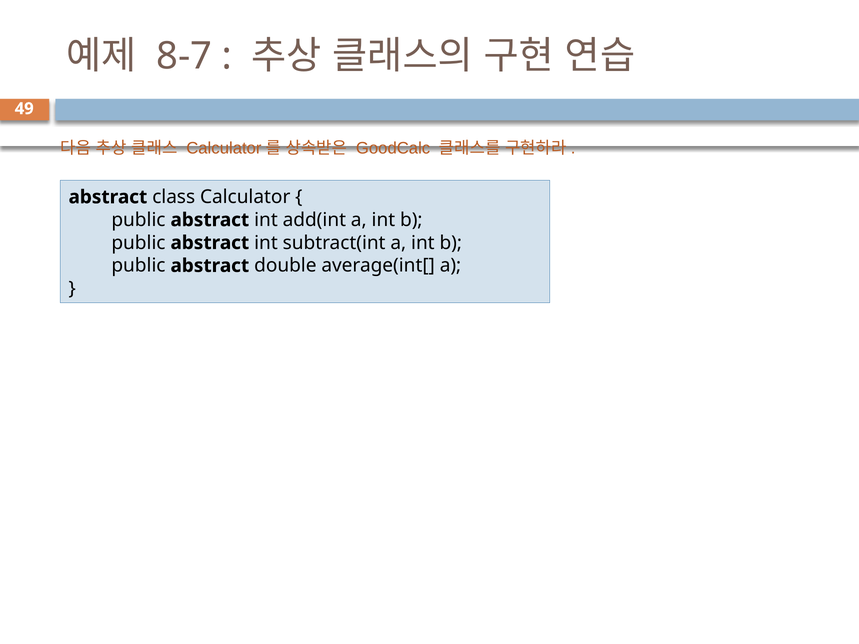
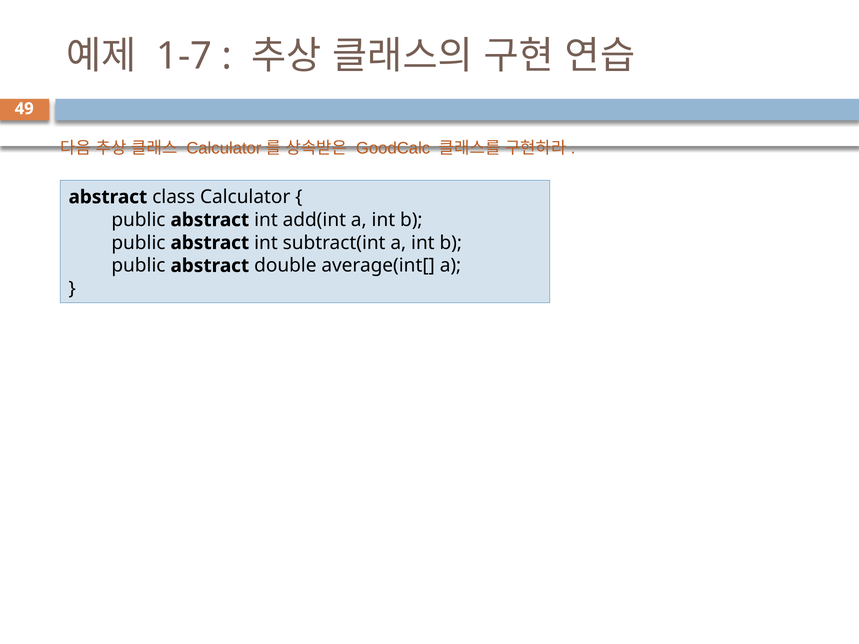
8-7: 8-7 -> 1-7 (184, 56)
